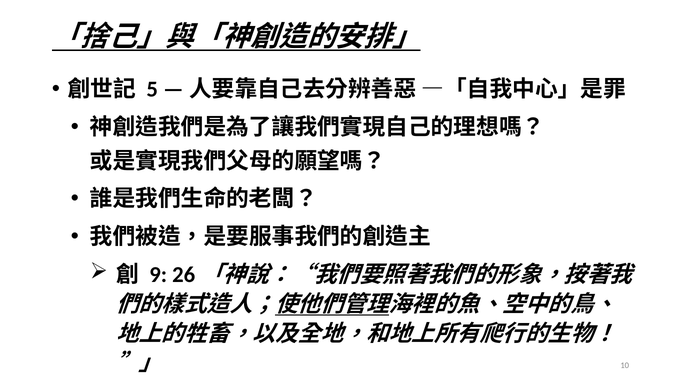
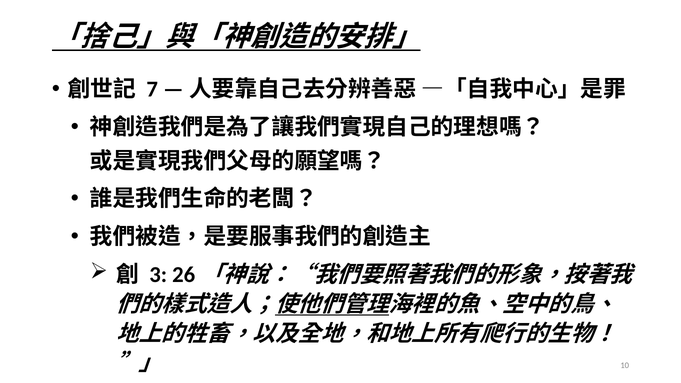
5: 5 -> 7 (152, 89)
9: 9 -> 3 (158, 275)
